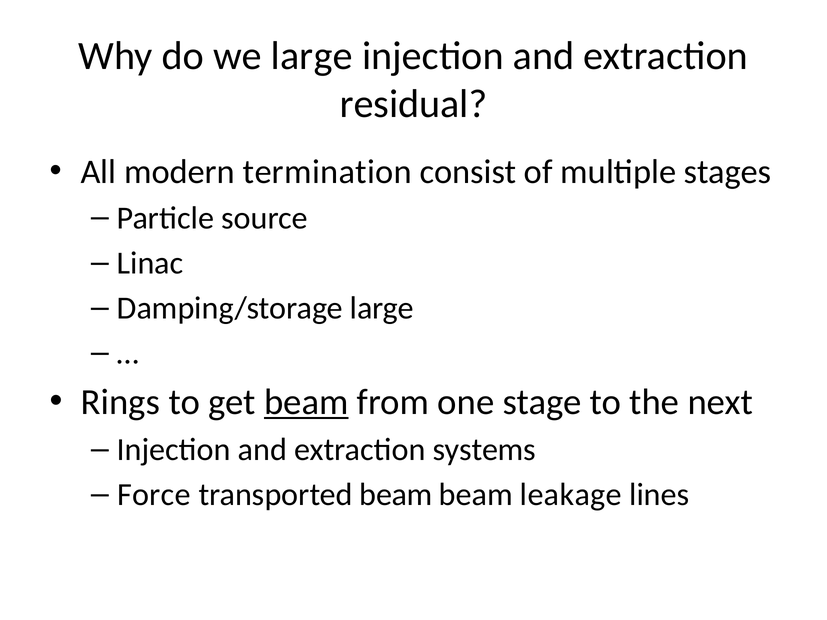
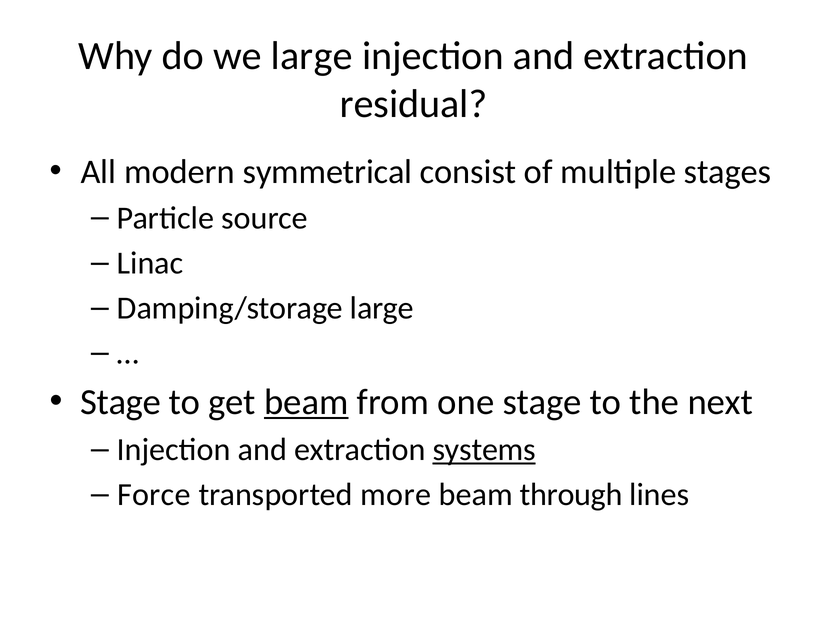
termination: termination -> symmetrical (328, 172)
Rings: Rings -> Stage (121, 402)
systems underline: none -> present (484, 450)
transported beam: beam -> more (396, 495)
leakage: leakage -> through (571, 495)
